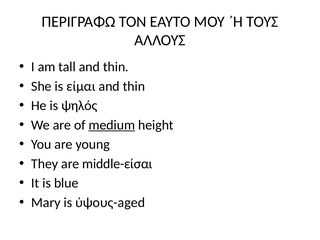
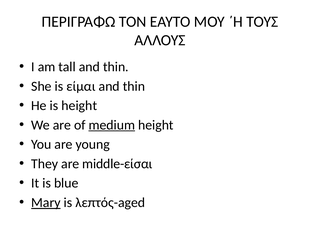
is ψηλός: ψηλός -> height (79, 106)
Mary underline: none -> present (46, 203)
ύψους-aged: ύψους-aged -> λεπτός-aged (110, 203)
